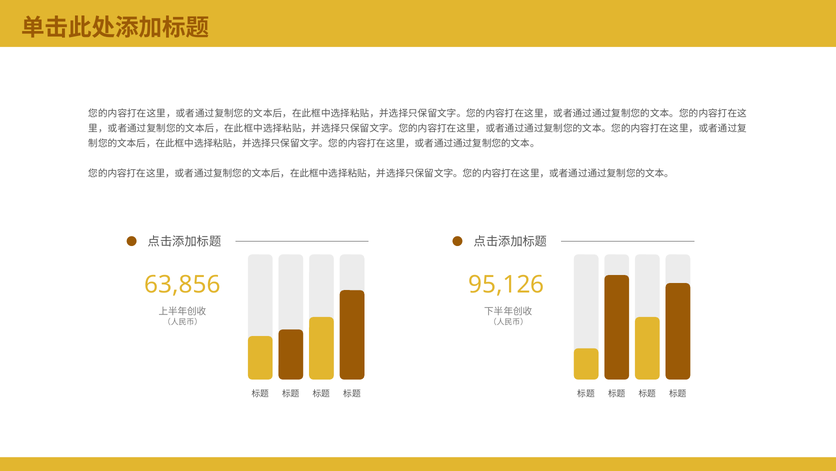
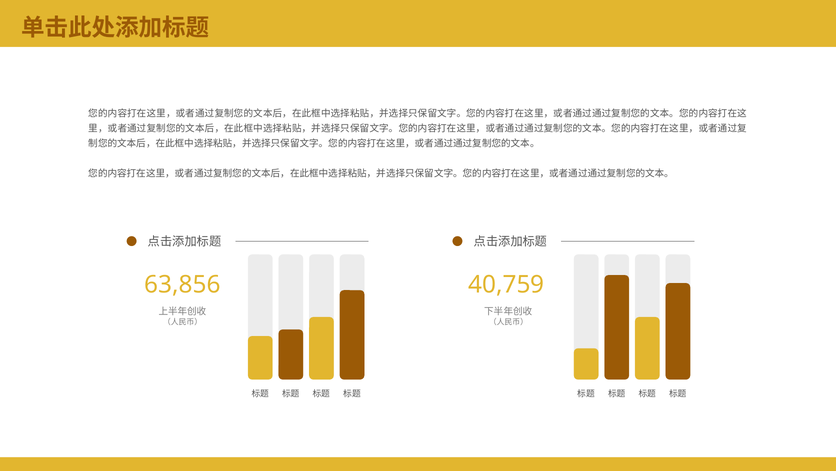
95,126: 95,126 -> 40,759 (506, 284)
